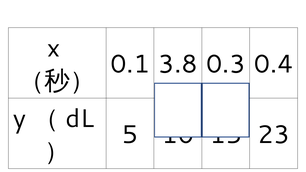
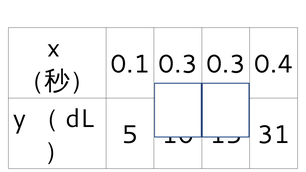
0.1 3.8: 3.8 -> 0.3 (178, 64)
23: 23 -> 31 (274, 135)
